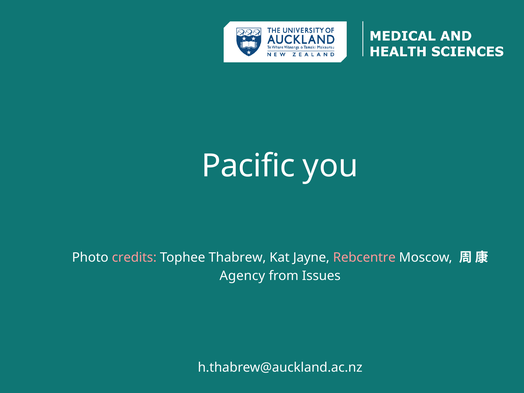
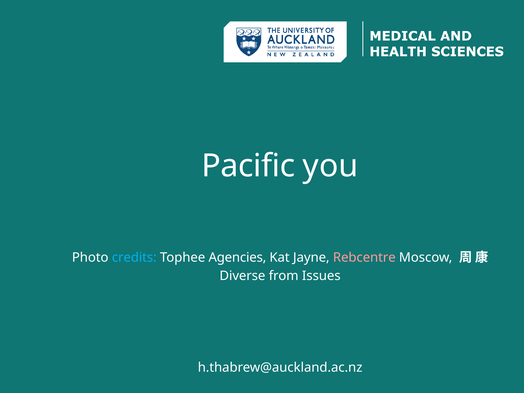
credits colour: pink -> light blue (134, 257)
Thabrew: Thabrew -> Agencies (237, 257)
Agency: Agency -> Diverse (242, 276)
